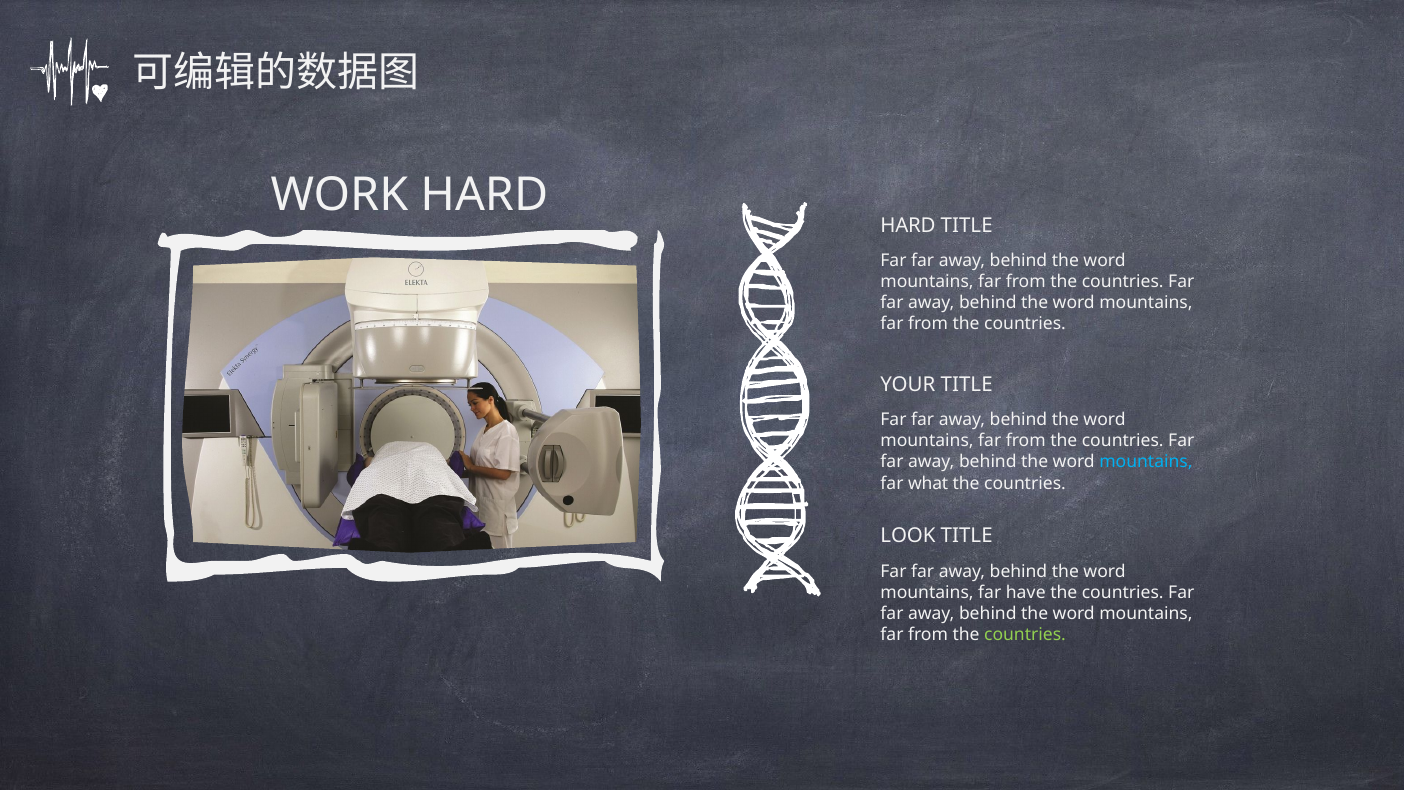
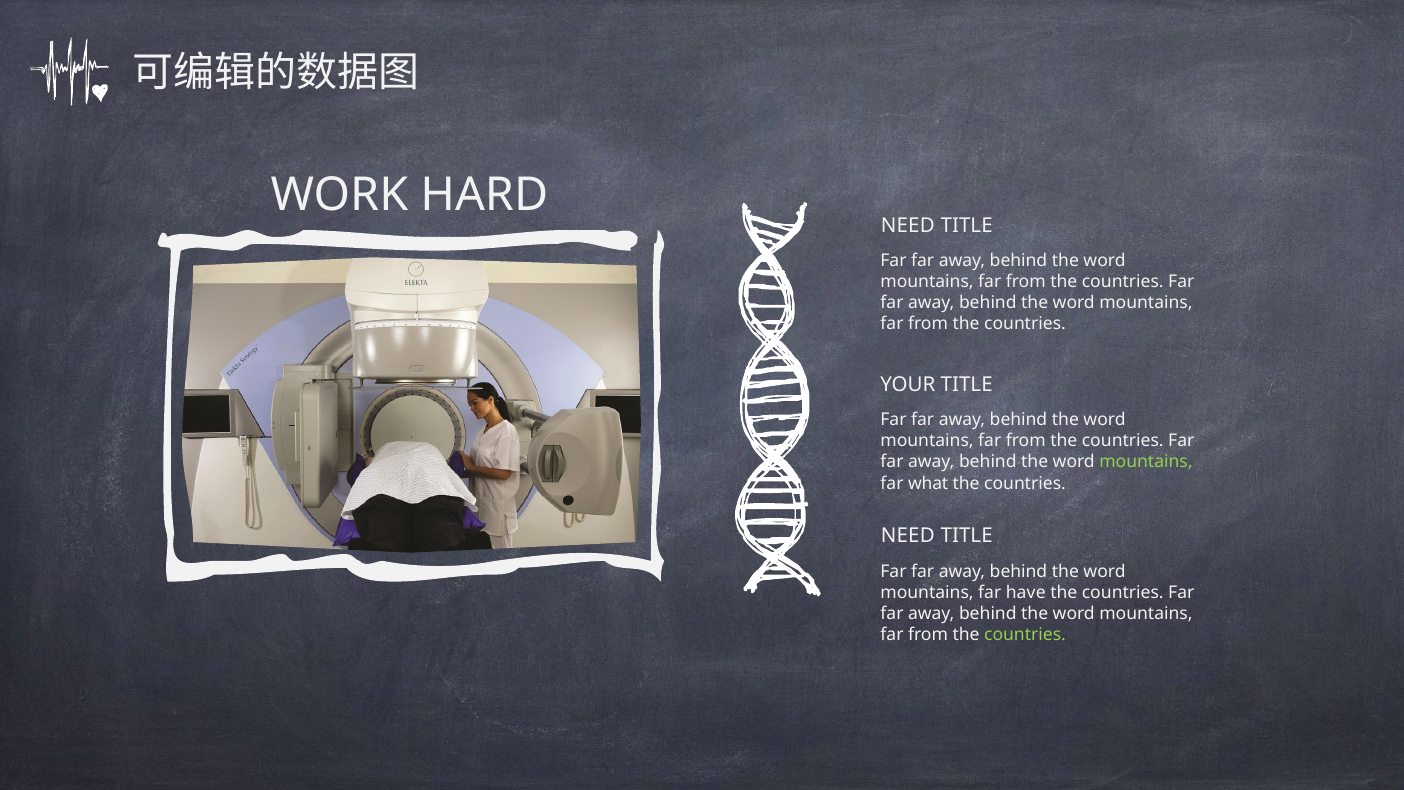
HARD: HARD -> NEED (908, 225)
mountains colour: light blue -> light green (1146, 462)
LOOK: LOOK -> NEED (908, 536)
